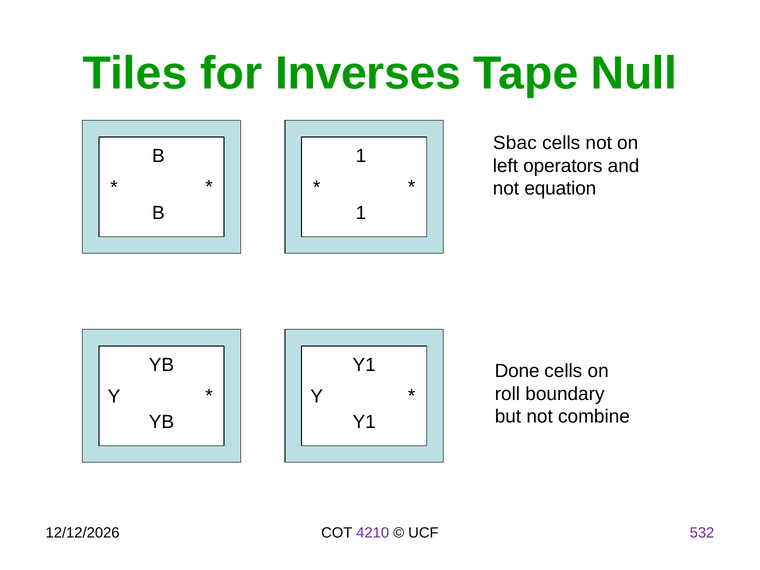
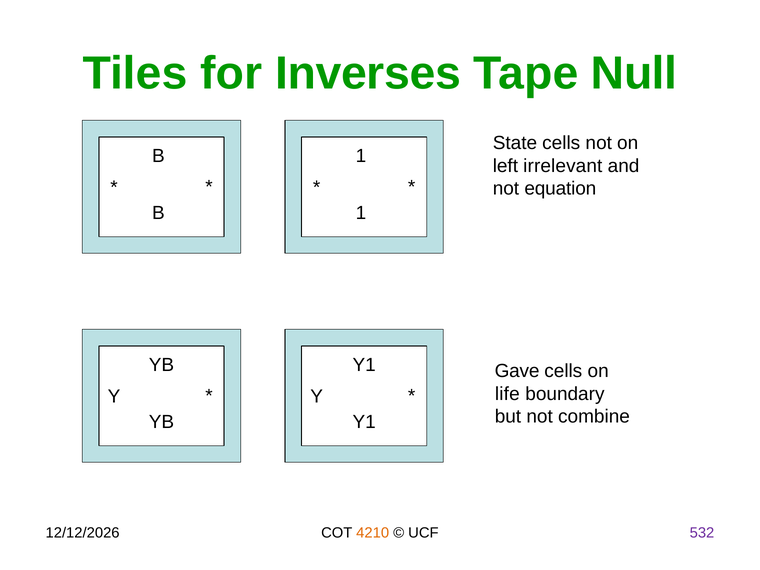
Sbac: Sbac -> State (515, 143)
operators: operators -> irrelevant (563, 166)
Done: Done -> Gave (517, 371)
roll: roll -> life (507, 394)
4210 colour: purple -> orange (373, 533)
